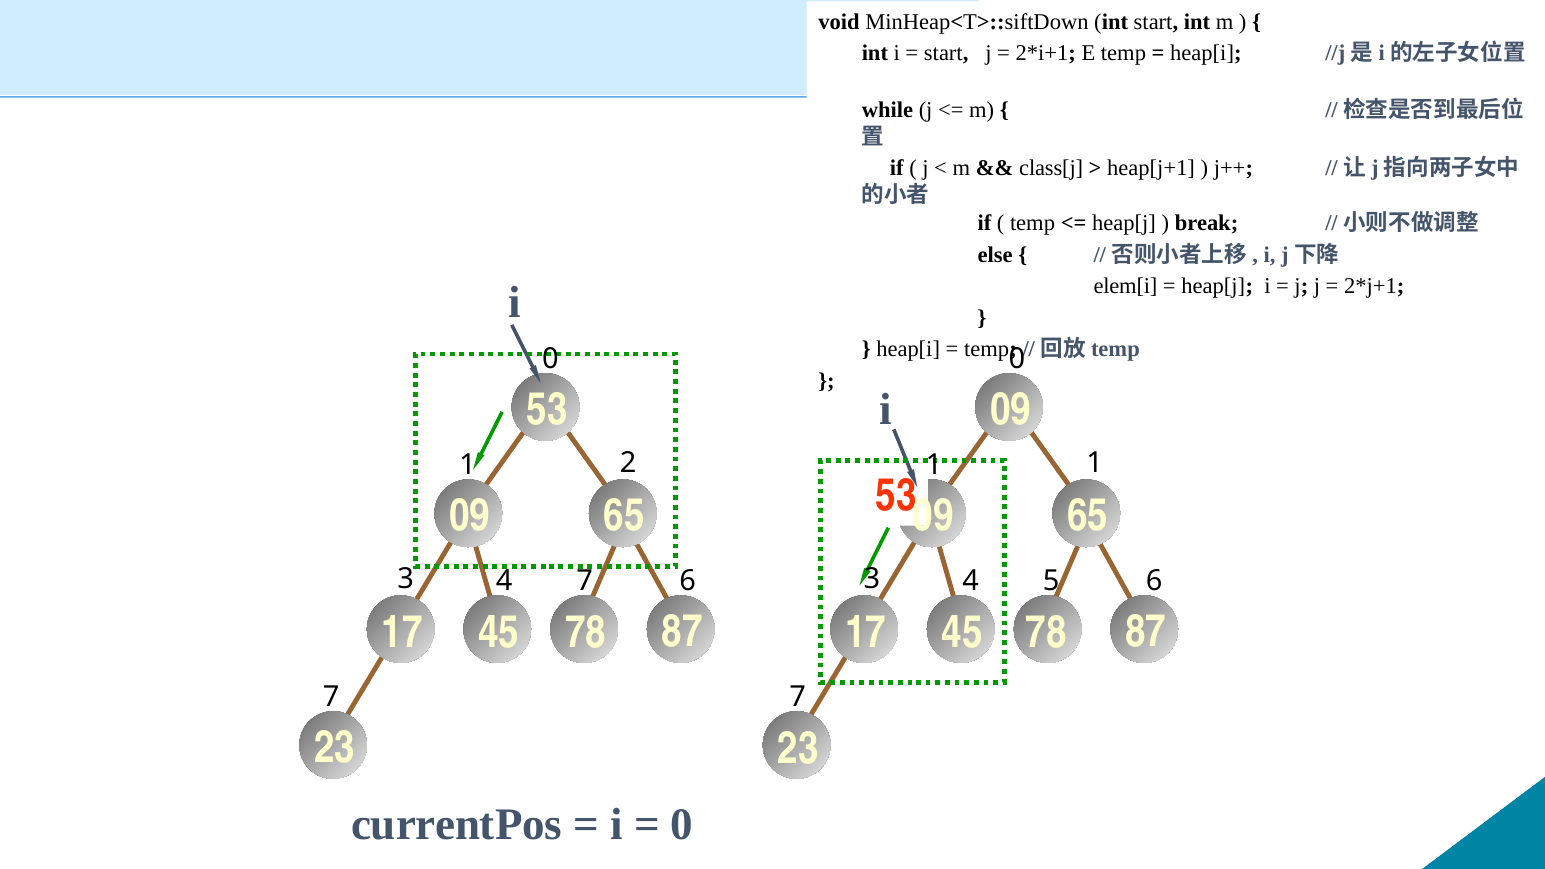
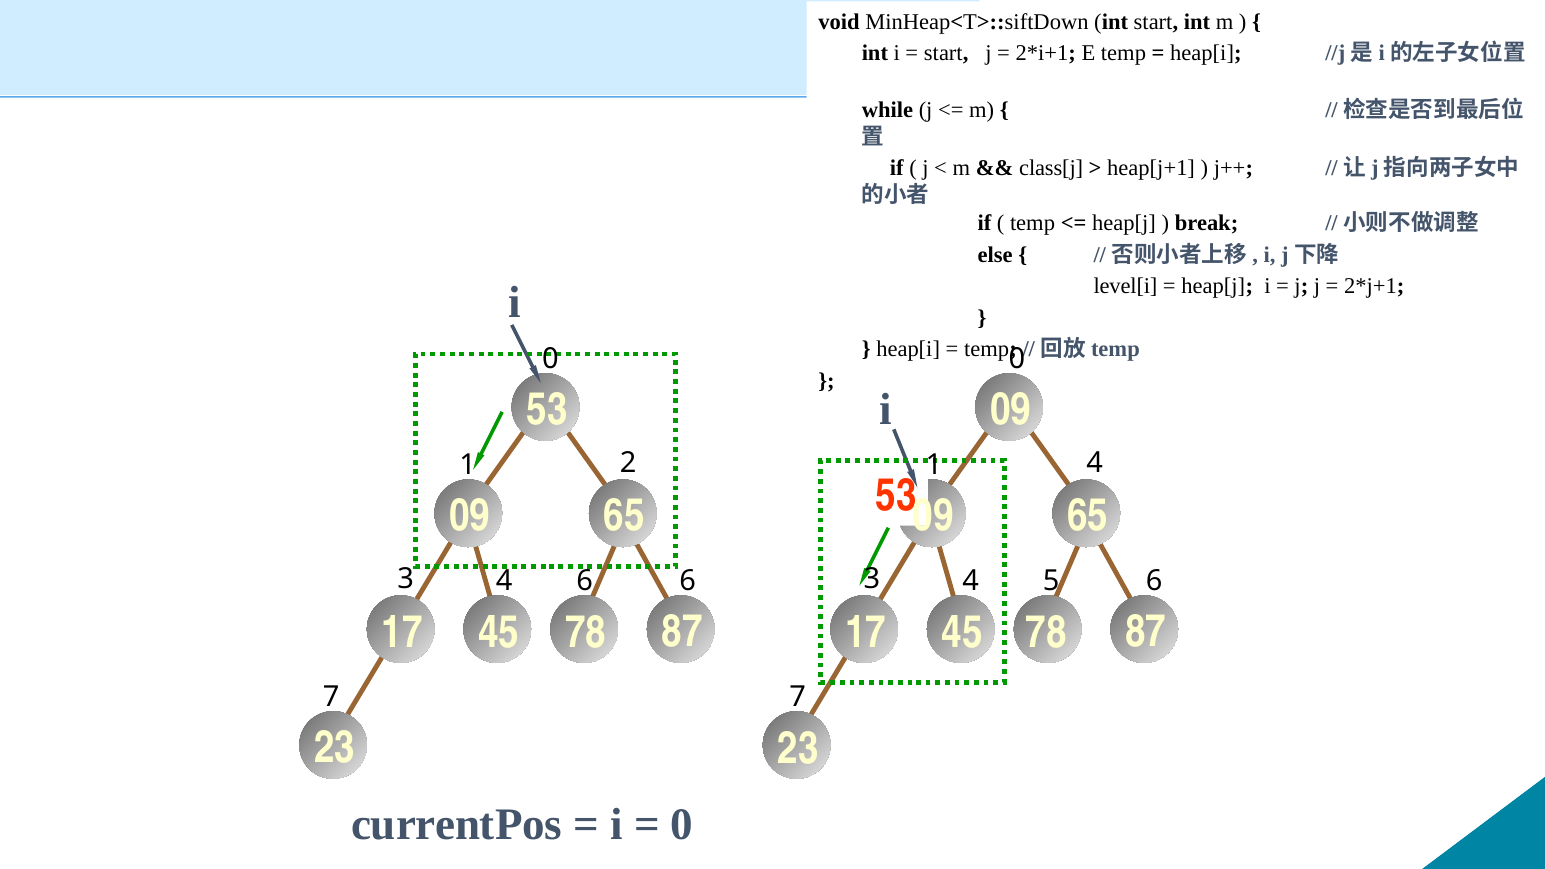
elem[i: elem[i -> level[i (1126, 286)
1 1: 1 -> 4 (1095, 463)
4 7: 7 -> 6 (585, 581)
